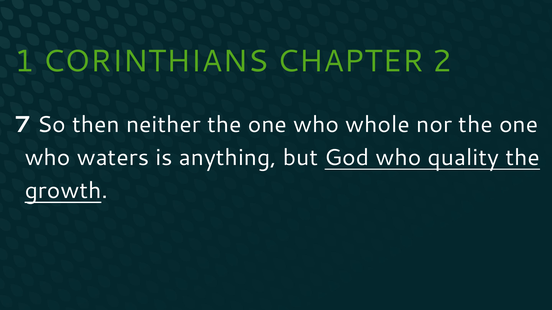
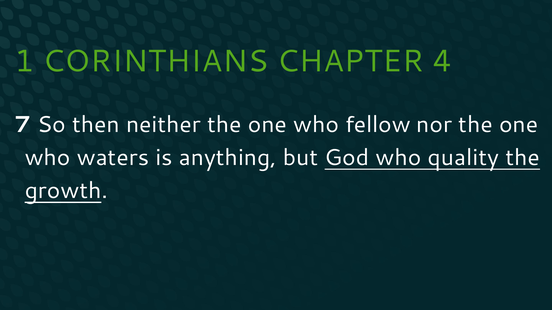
2: 2 -> 4 (442, 61)
whole: whole -> fellow (378, 125)
